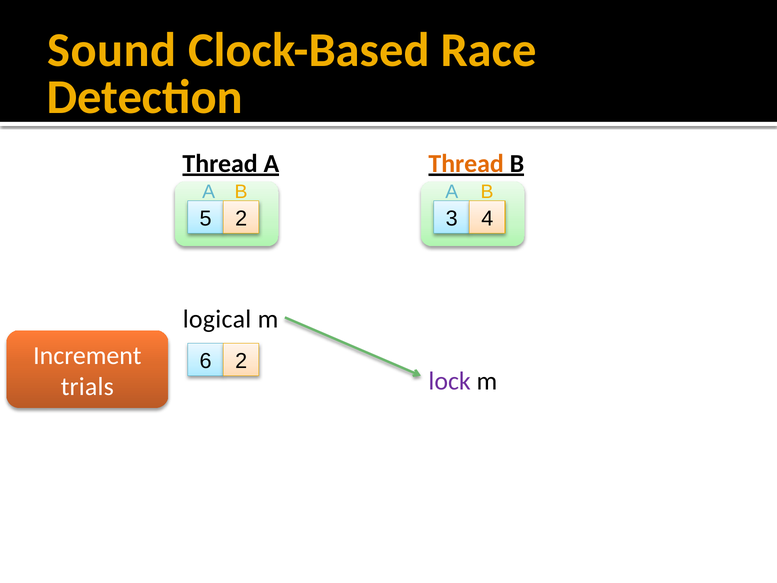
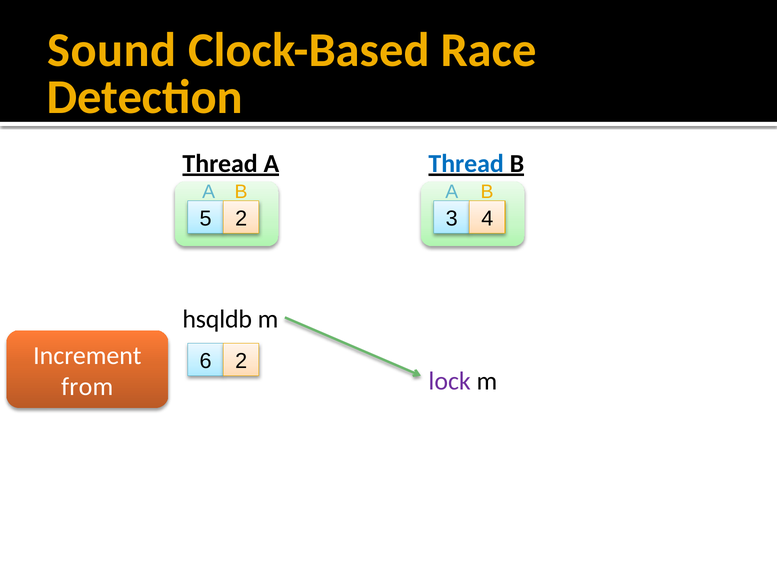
Thread colour: orange -> blue (466, 164)
logical: logical -> hsqldb (217, 319)
trials: trials -> from (87, 386)
